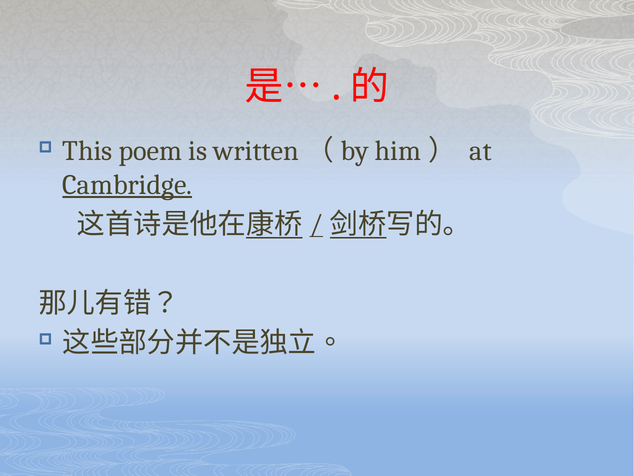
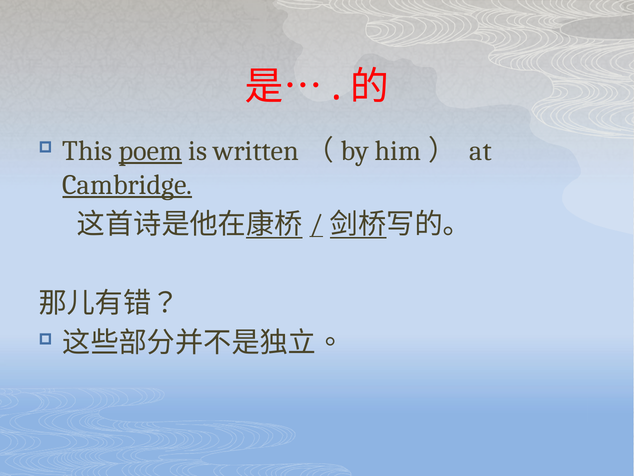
poem underline: none -> present (150, 151)
